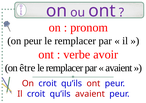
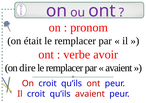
on peur: peur -> était (33, 41)
être: être -> dire (27, 68)
